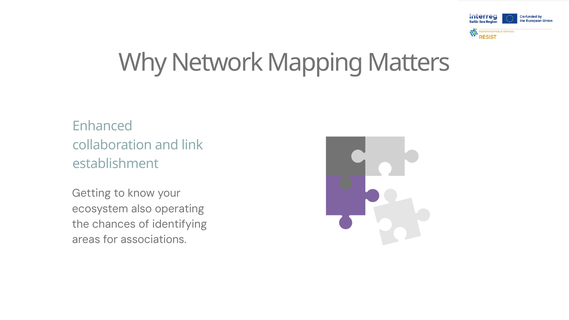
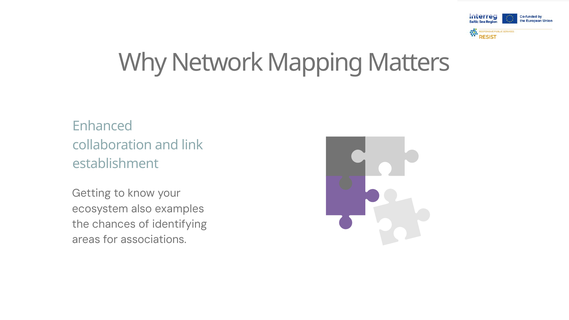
operating: operating -> examples (180, 209)
